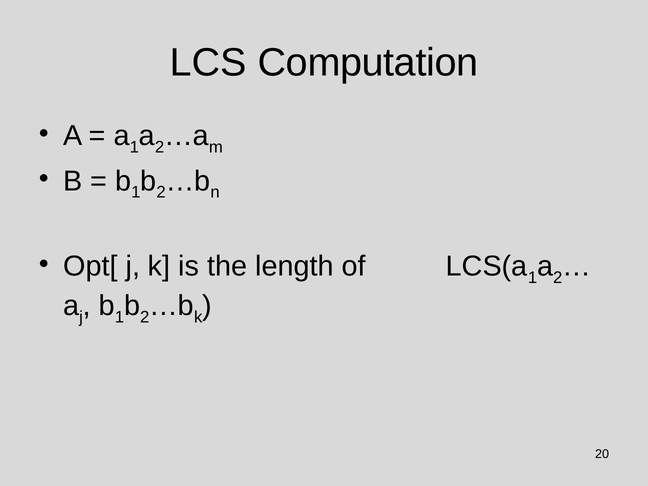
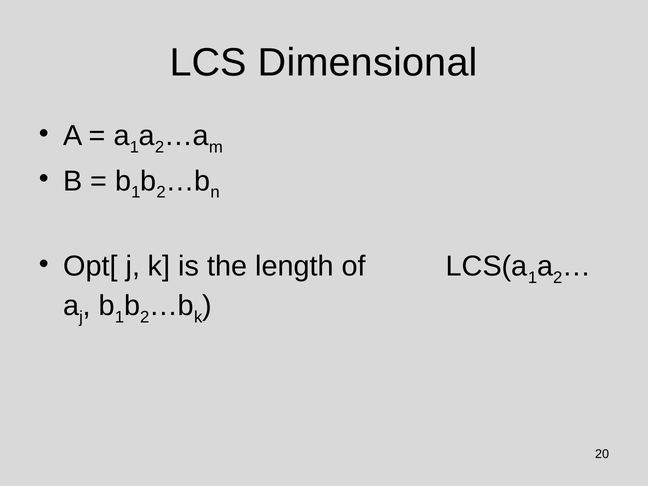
Computation: Computation -> Dimensional (368, 63)
